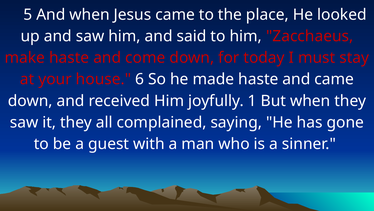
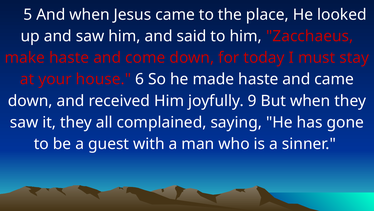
1: 1 -> 9 (252, 101)
